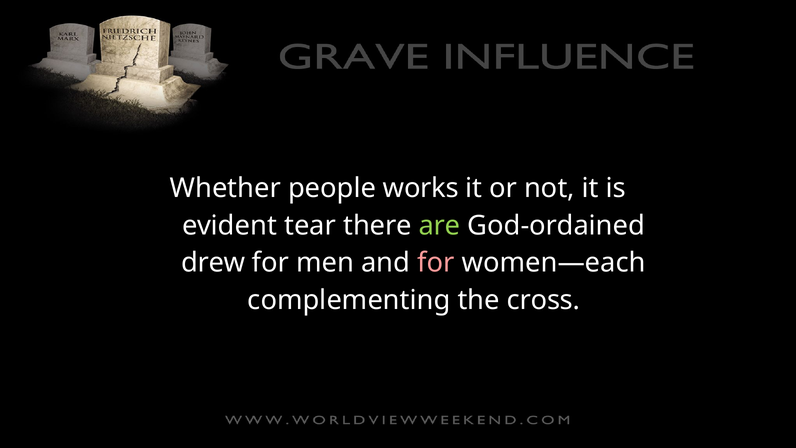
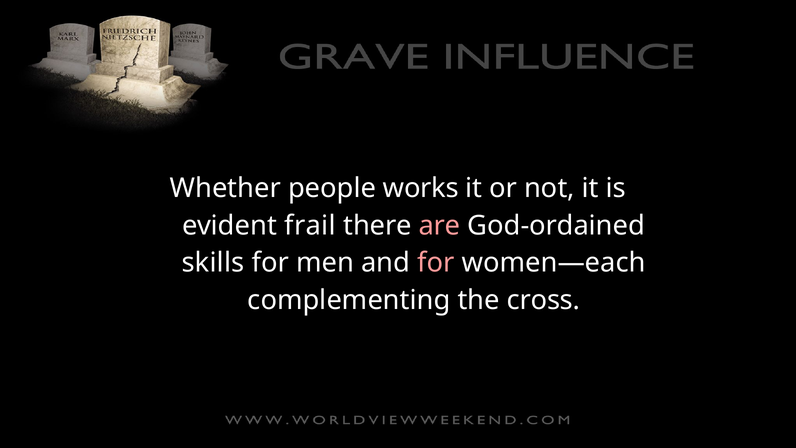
tear: tear -> frail (310, 225)
are colour: light green -> pink (440, 225)
drew: drew -> skills (213, 263)
